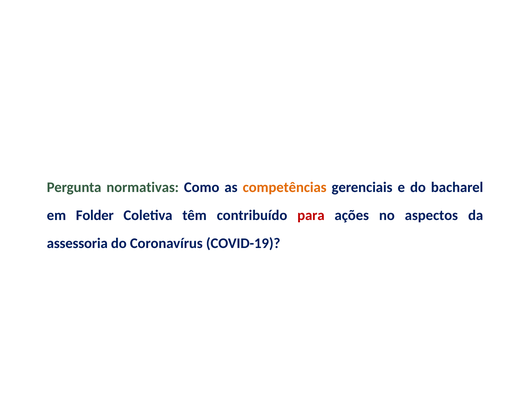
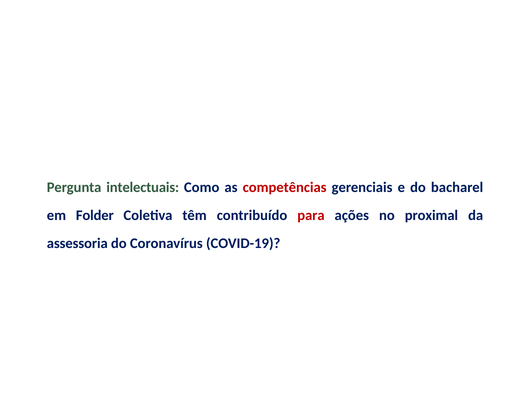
normativas: normativas -> intelectuais (143, 187)
competências colour: orange -> red (285, 187)
aspectos: aspectos -> proximal (431, 215)
